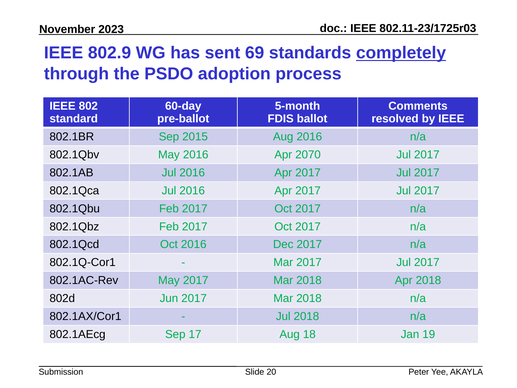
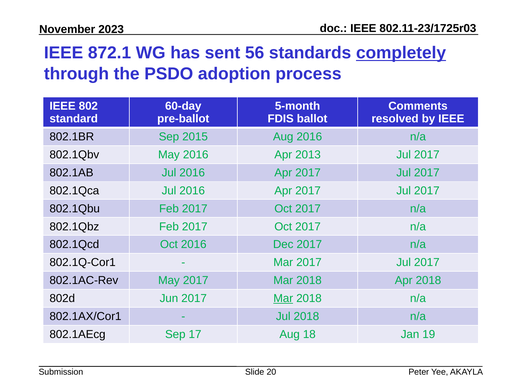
802.9: 802.9 -> 872.1 (110, 53)
69: 69 -> 56 (255, 53)
2070: 2070 -> 2013 (308, 155)
Mar underline: none -> present (283, 298)
